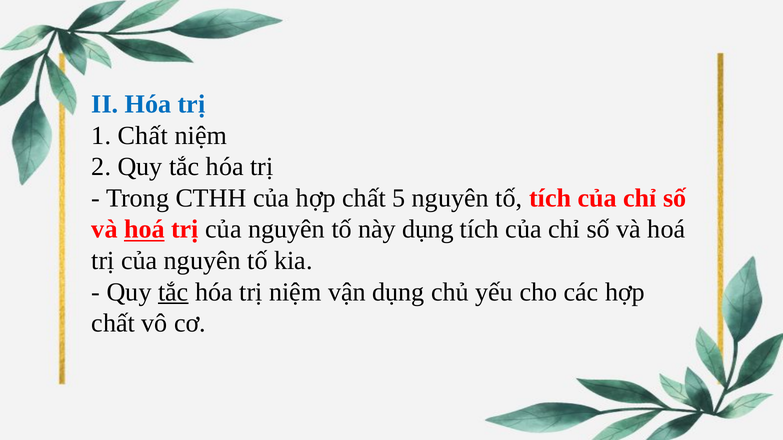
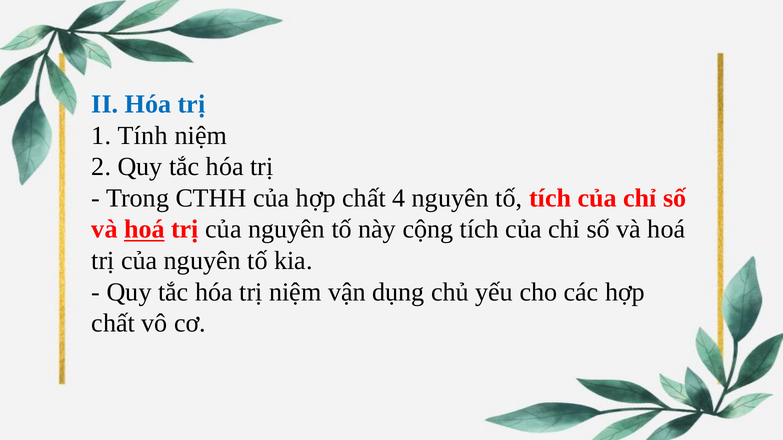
1 Chất: Chất -> Tính (143, 136)
5: 5 -> 4 (399, 198)
này dụng: dụng -> cộng (428, 230)
tắc underline: present -> none (173, 292)
